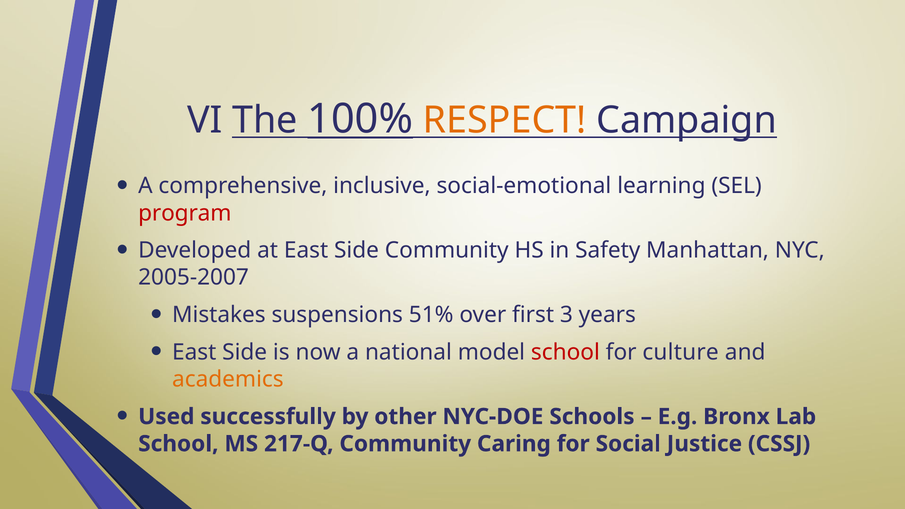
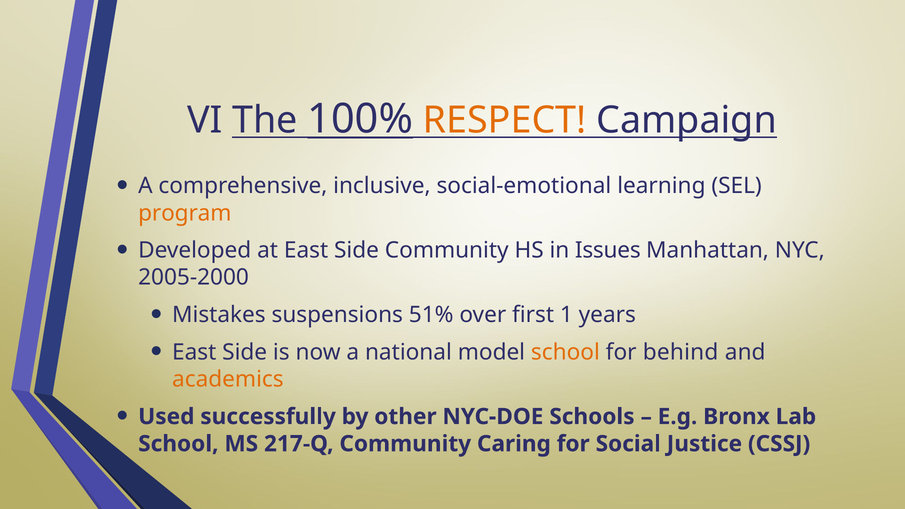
program colour: red -> orange (185, 213)
Safety: Safety -> Issues (608, 250)
2005-2007: 2005-2007 -> 2005-2000 (194, 278)
3: 3 -> 1 (566, 315)
school colour: red -> orange (565, 352)
culture: culture -> behind (681, 352)
